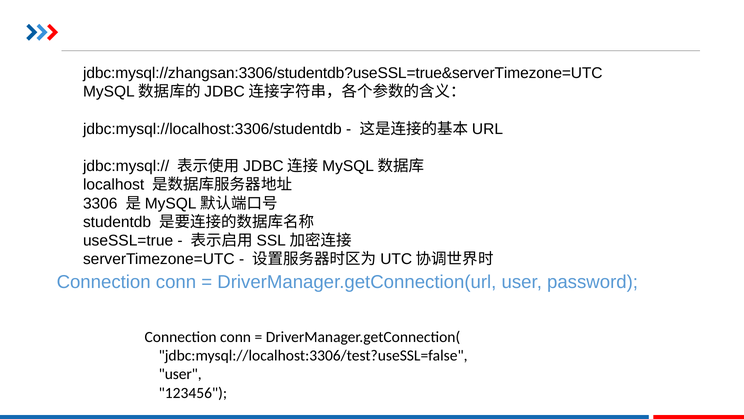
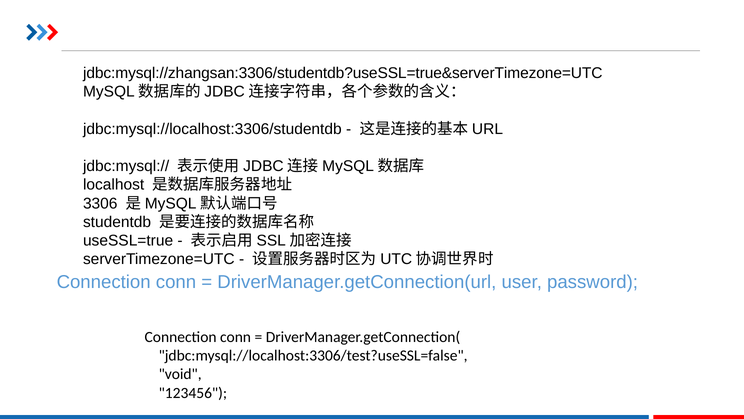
user: user -> void (180, 374)
